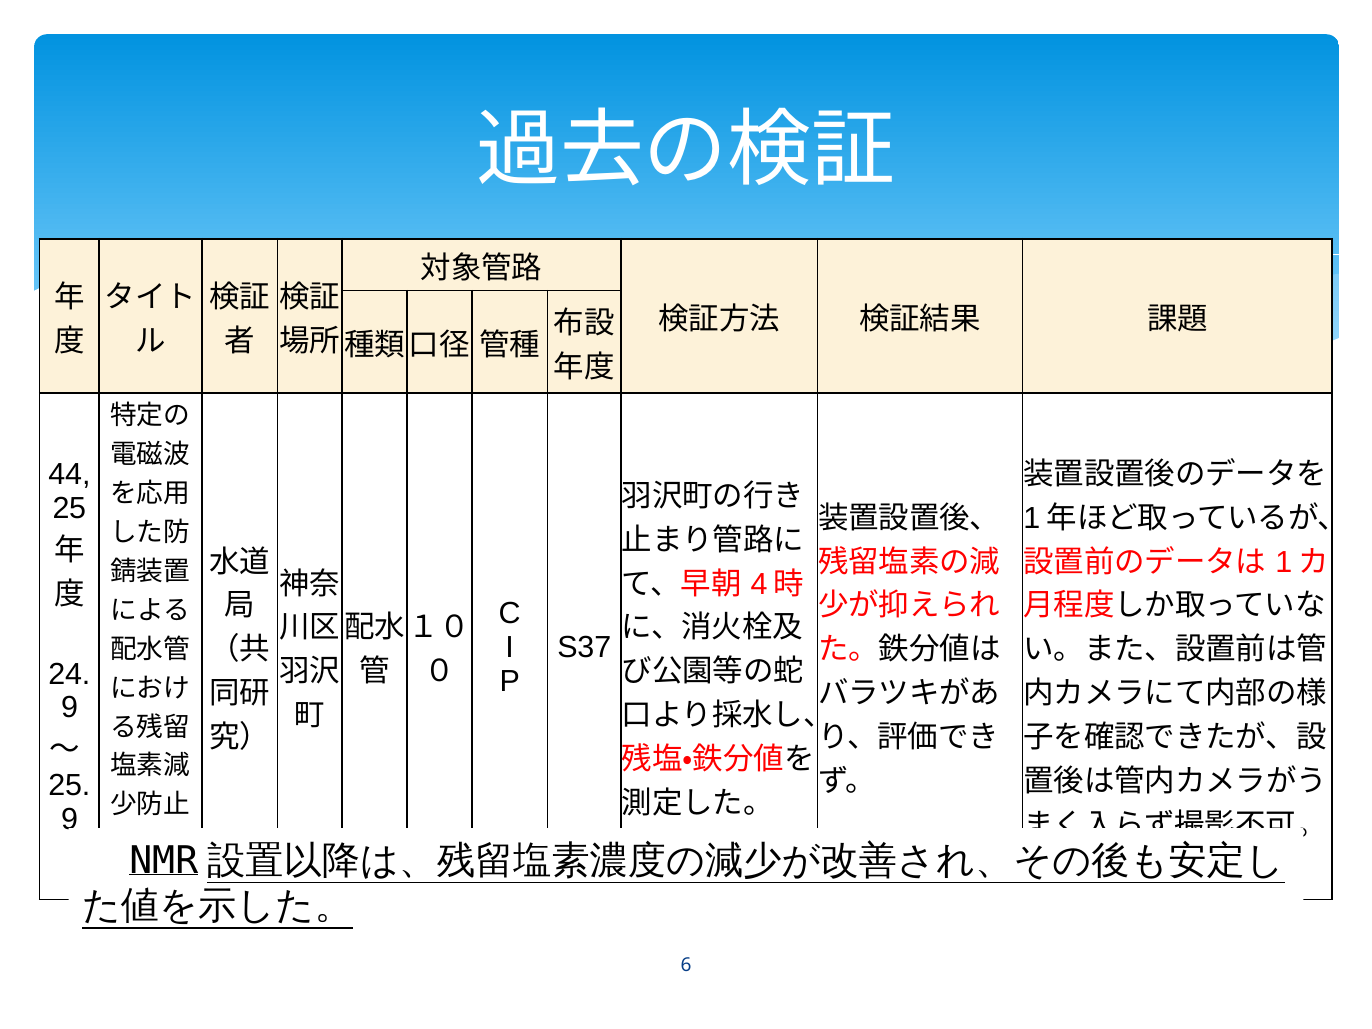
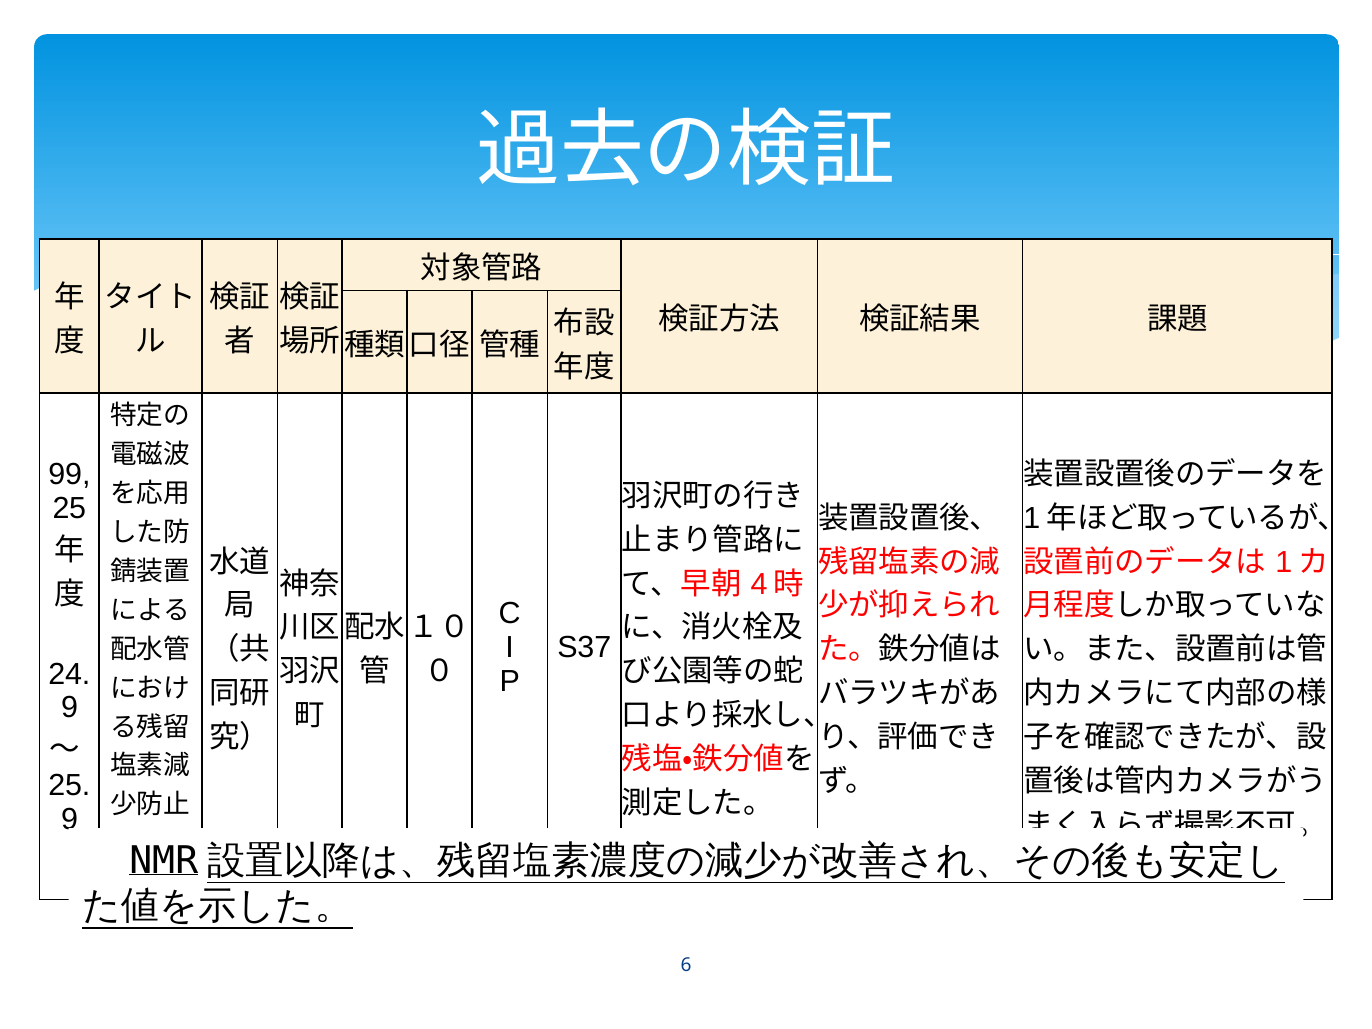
44: 44 -> 99 (69, 475)
